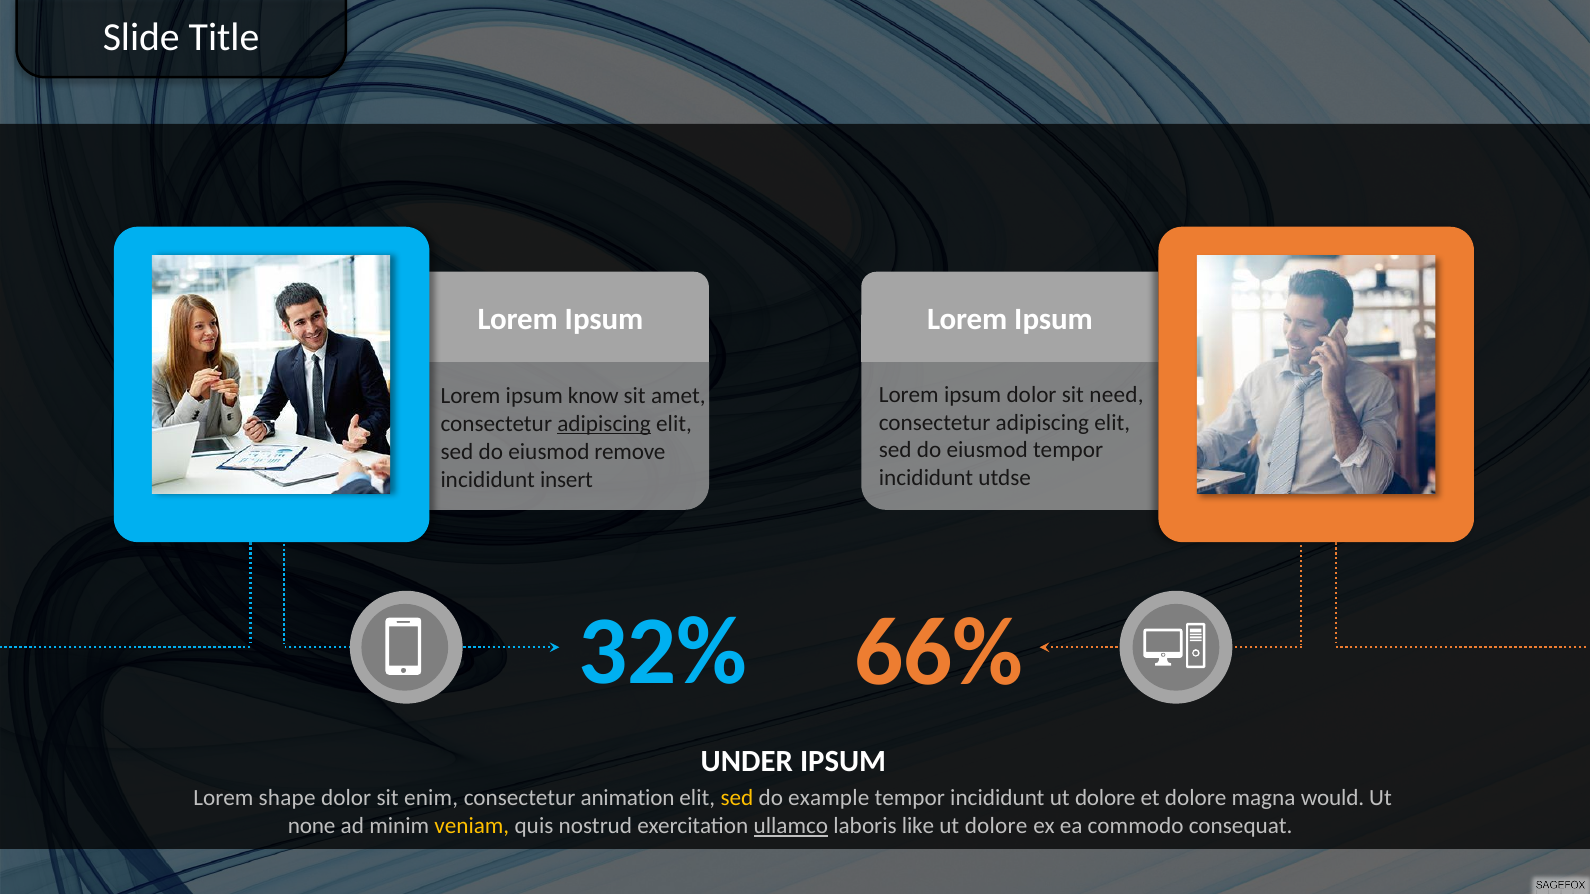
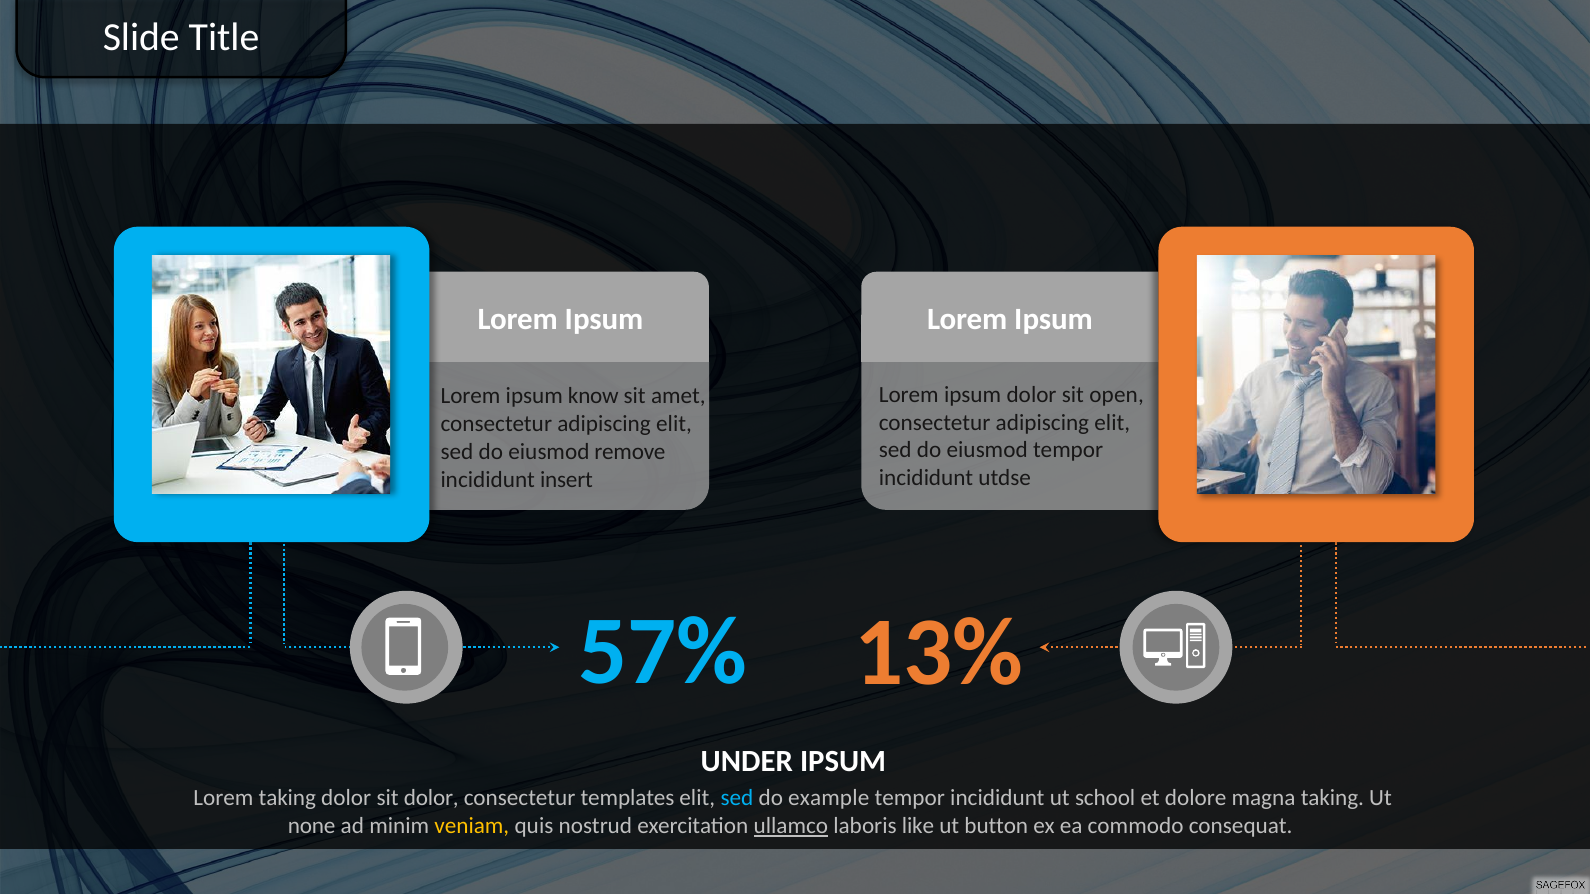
need: need -> open (1117, 395)
adipiscing underline: present -> none (604, 424)
32%: 32% -> 57% (663, 652)
66%: 66% -> 13% (939, 652)
Lorem shape: shape -> taking (287, 798)
sit enim: enim -> dolor (431, 798)
animation: animation -> templates (627, 798)
sed colour: yellow -> light blue (737, 798)
incididunt ut dolore: dolore -> school (1105, 798)
magna would: would -> taking (1332, 798)
dolore: dolore -> button (996, 826)
